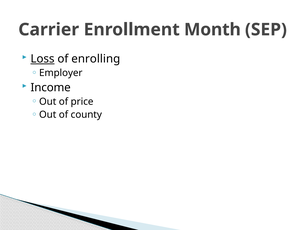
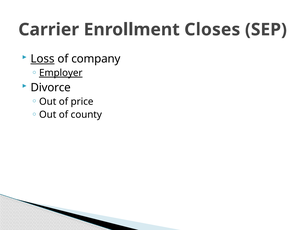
Month: Month -> Closes (212, 30)
enrolling: enrolling -> company (96, 59)
Employer underline: none -> present (61, 73)
Income: Income -> Divorce (51, 87)
